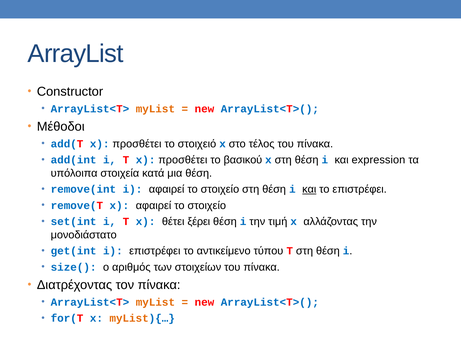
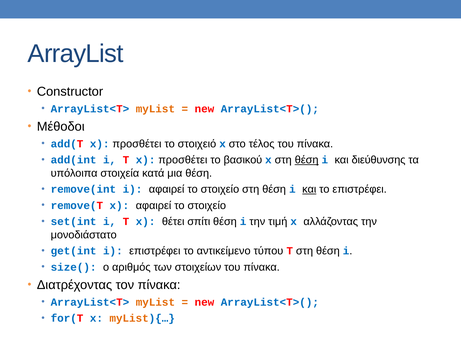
θέση underline: none -> present (307, 160)
expression: expression -> διεύθυνσης (379, 160)
ξέρει: ξέρει -> σπίτι (199, 222)
